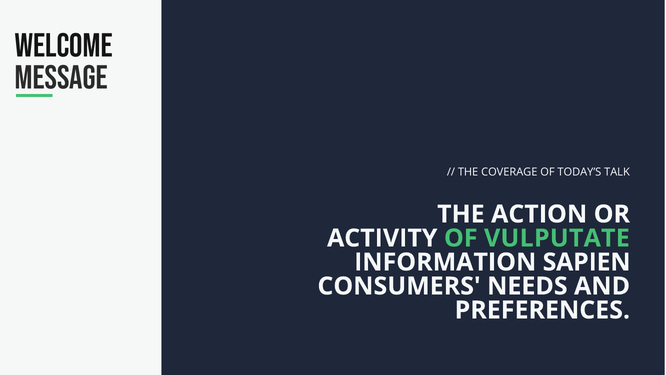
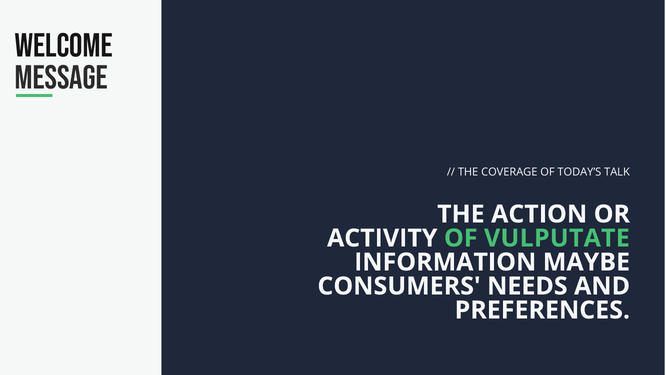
SAPIEN: SAPIEN -> MAYBE (586, 262)
